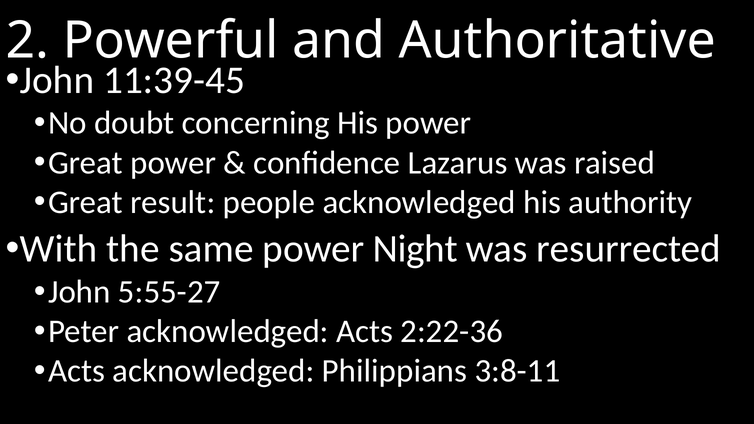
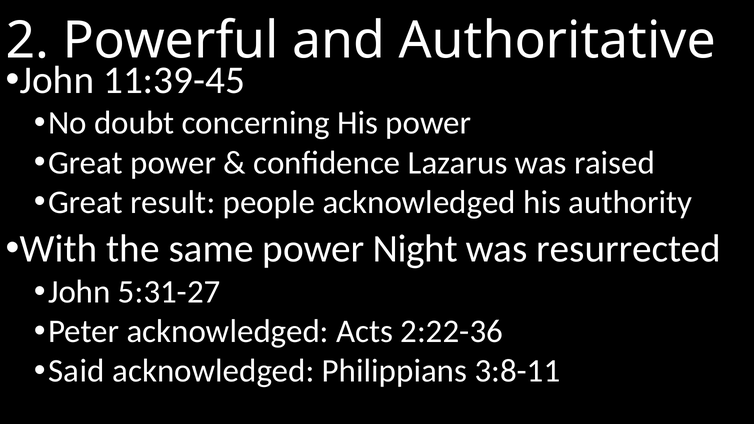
5:55-27: 5:55-27 -> 5:31-27 (169, 292)
Acts: Acts -> Said (76, 371)
